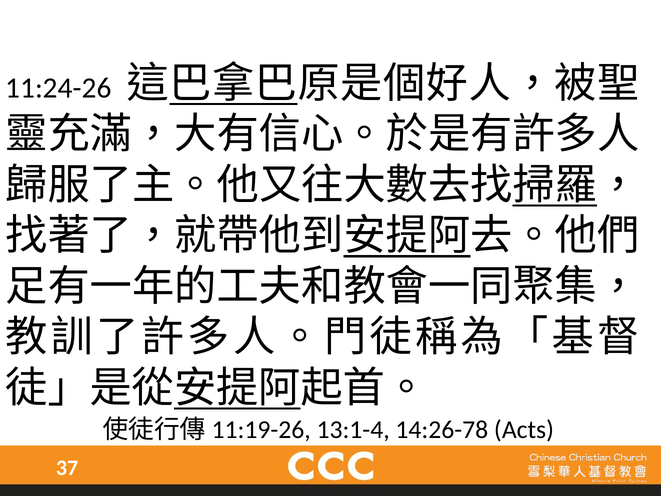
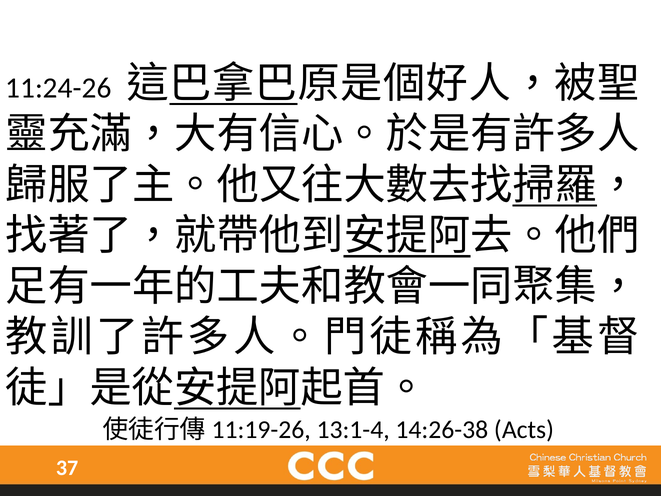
14:26-78: 14:26-78 -> 14:26-38 (442, 430)
